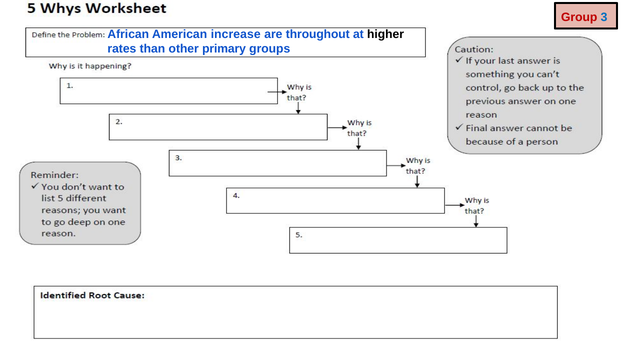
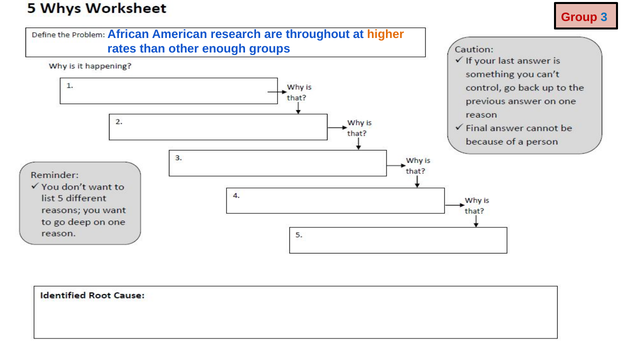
increase: increase -> research (236, 34)
higher colour: black -> orange (386, 34)
primary: primary -> enough (224, 49)
